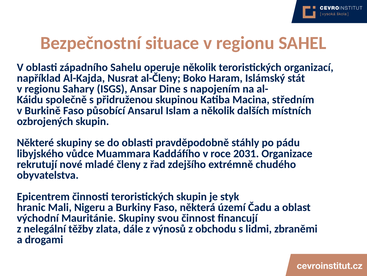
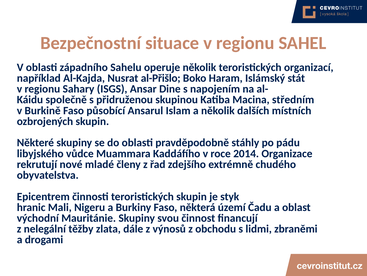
al-Členy: al-Členy -> al-Přišlo (161, 78)
2031: 2031 -> 2014 (246, 153)
